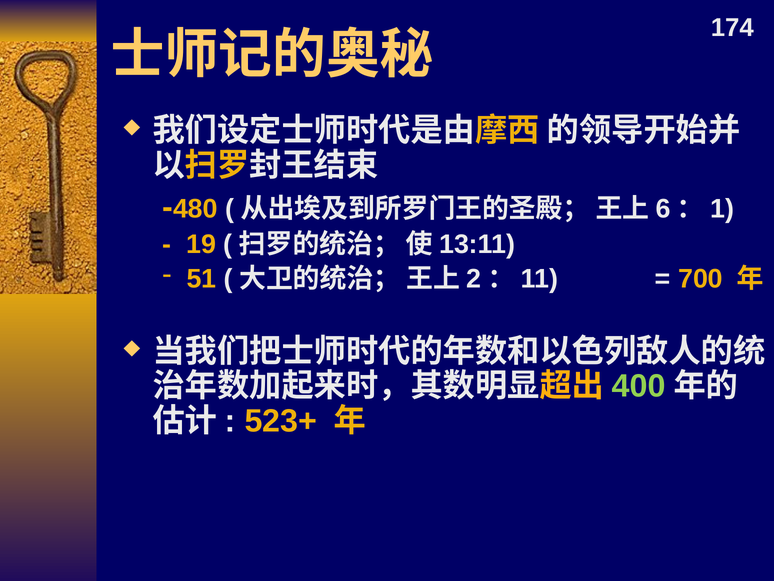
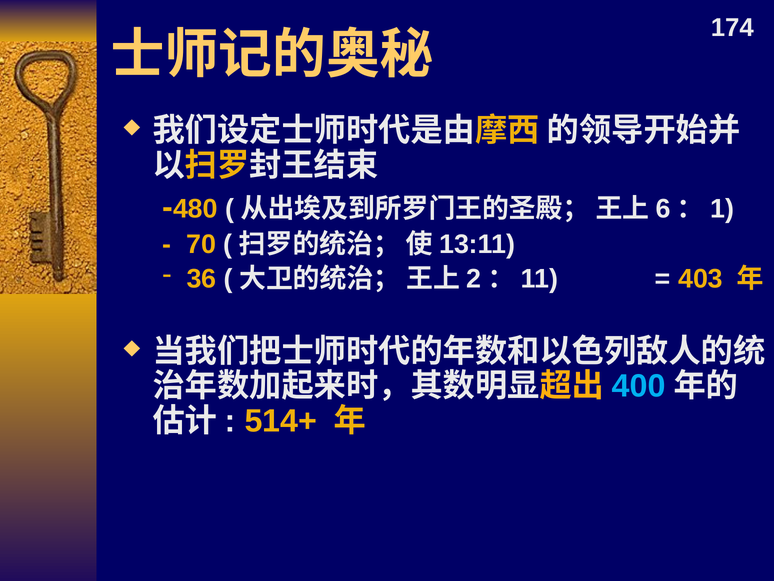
19: 19 -> 70 (201, 244)
51: 51 -> 36 (201, 278)
700: 700 -> 403 (701, 278)
400 colour: light green -> light blue (639, 386)
523+: 523+ -> 514+ (281, 421)
